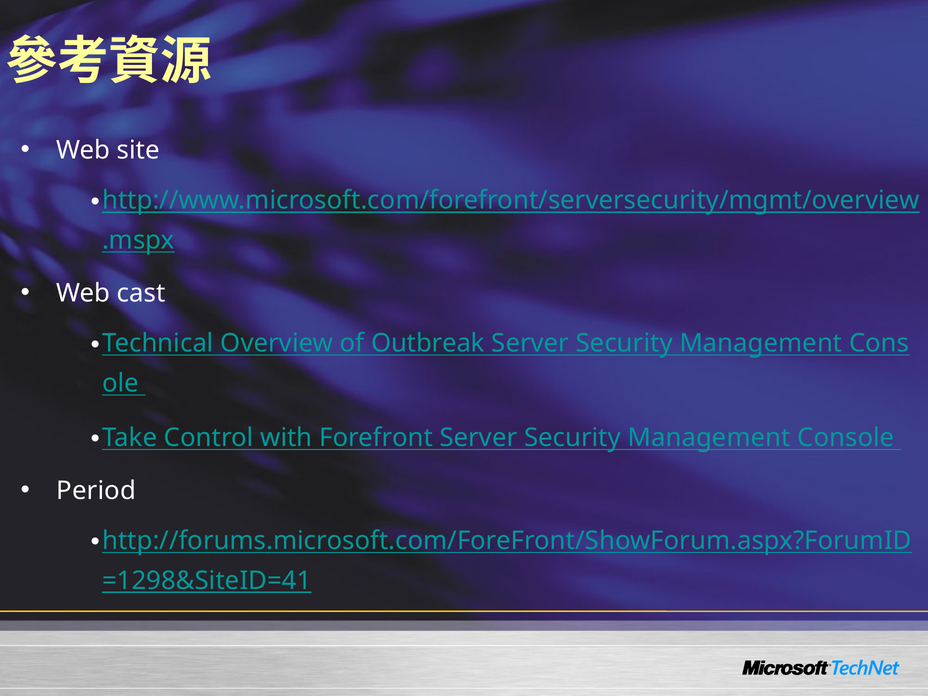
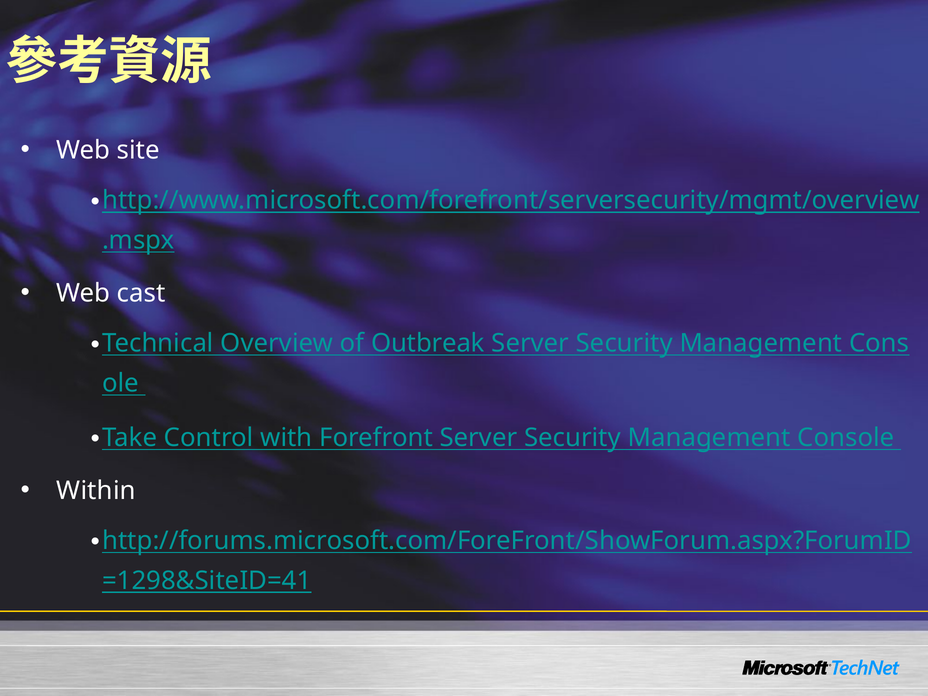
Period: Period -> Within (96, 490)
